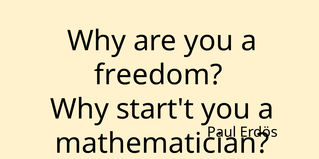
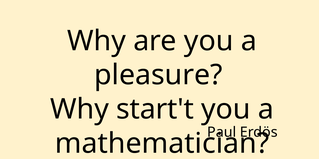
freedom: freedom -> pleasure (158, 75)
